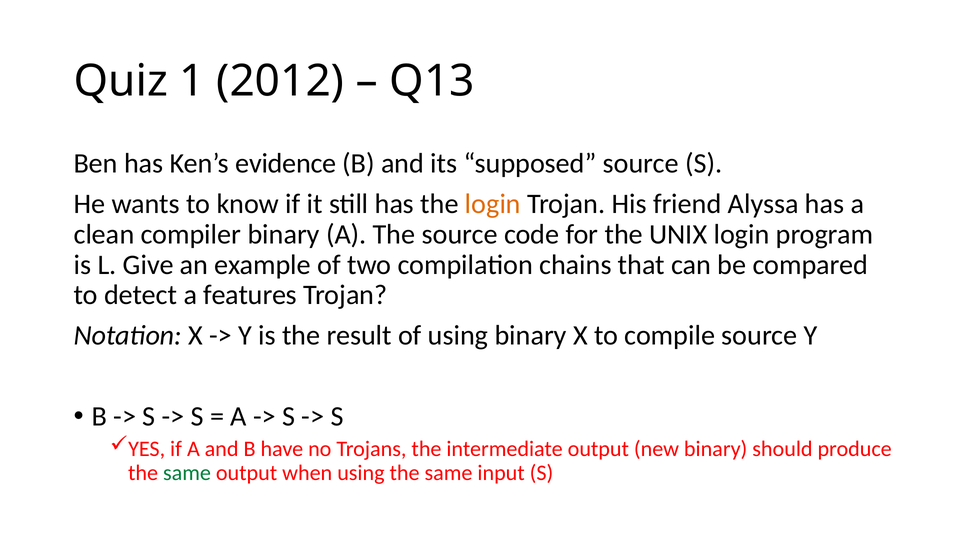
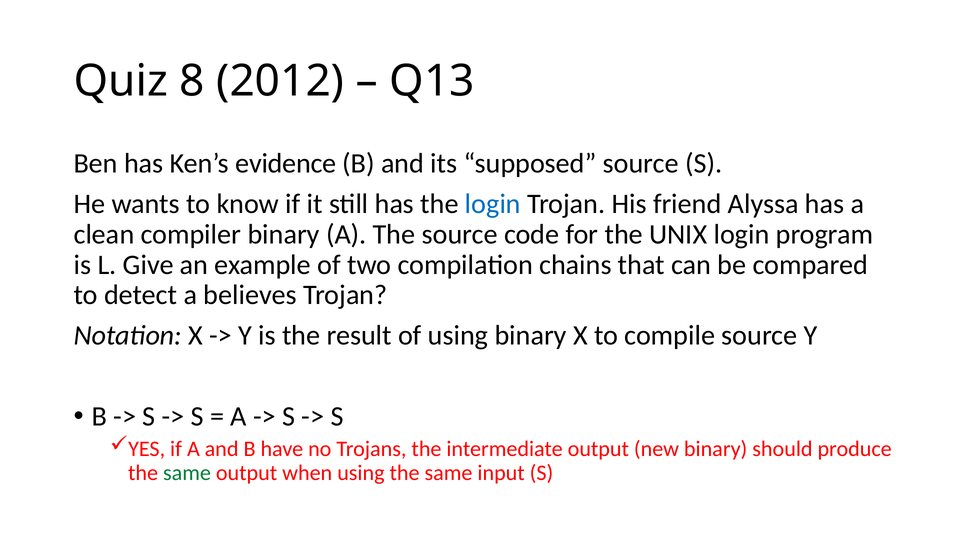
1: 1 -> 8 (192, 81)
login colour: orange -> blue (493, 204)
features: features -> believes (250, 295)
